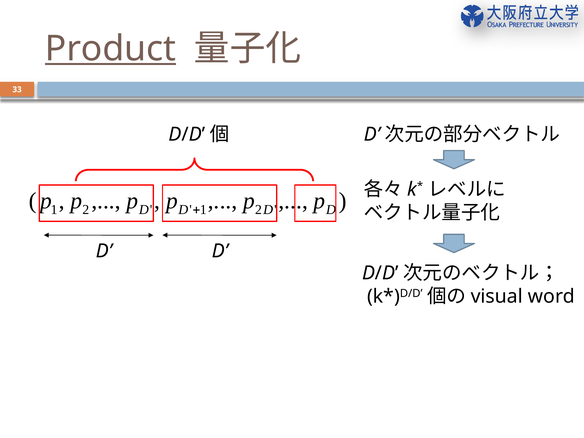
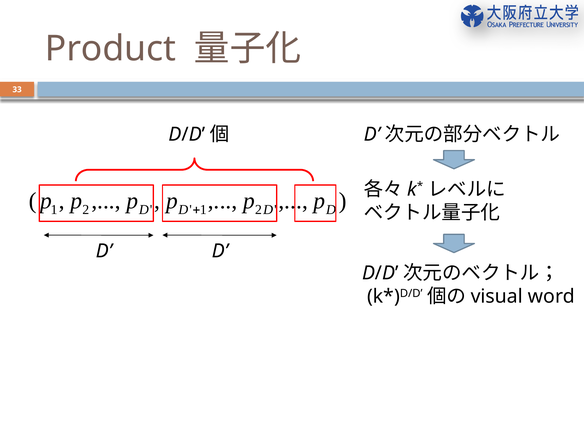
Product underline: present -> none (111, 49)
